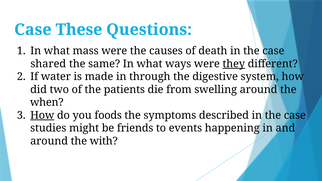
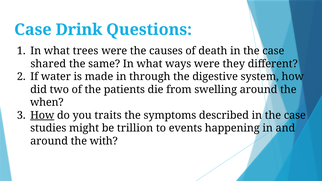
These: These -> Drink (79, 30)
mass: mass -> trees (86, 51)
they underline: present -> none (234, 64)
foods: foods -> traits (108, 115)
friends: friends -> trillion (135, 128)
